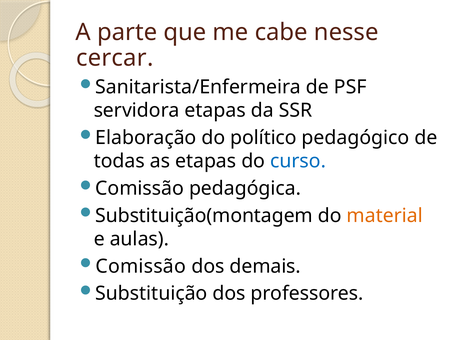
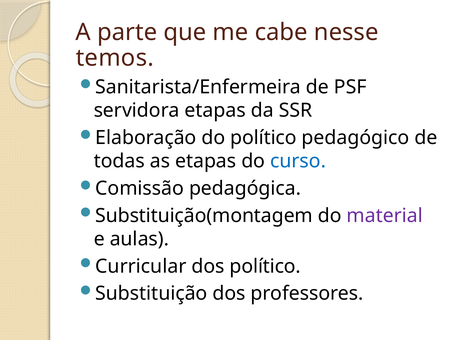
cercar: cercar -> temos (115, 58)
material colour: orange -> purple (385, 215)
Comissão: Comissão -> Curricular (141, 266)
dos demais: demais -> político (265, 266)
